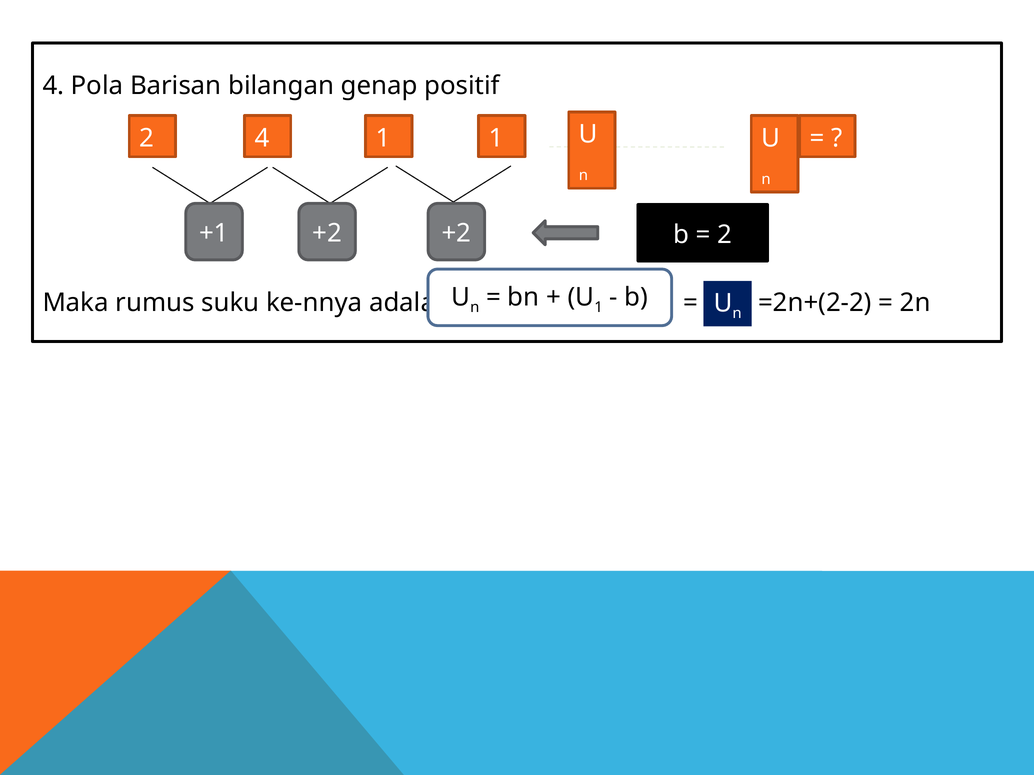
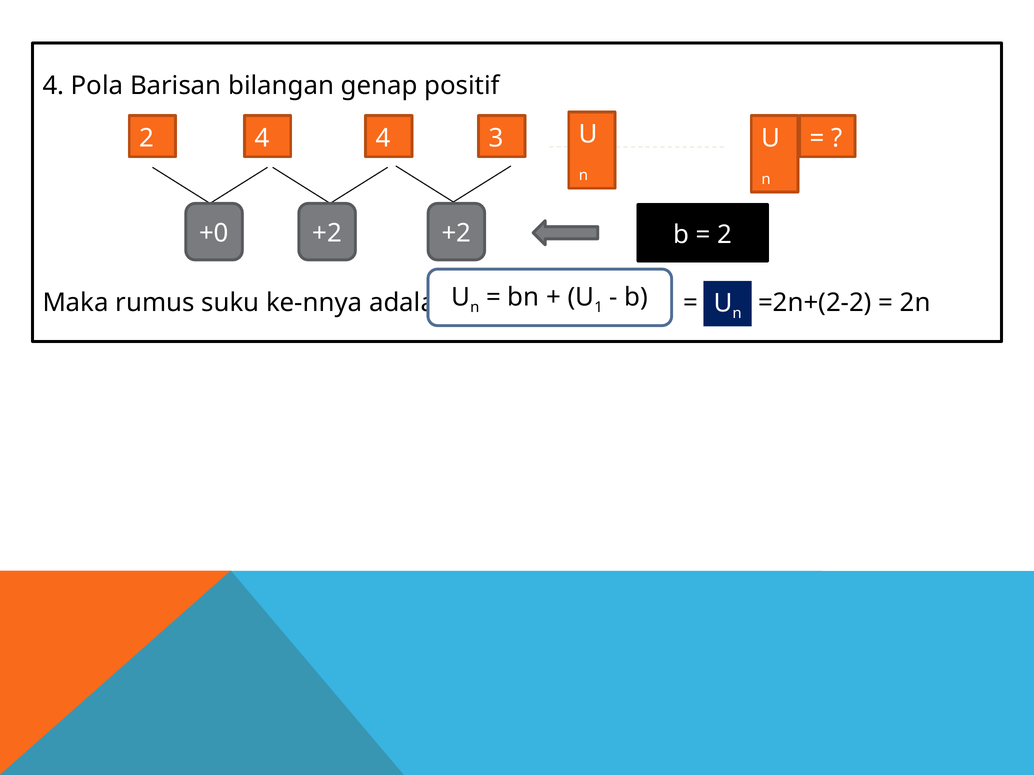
4 1: 1 -> 4 (383, 138)
2 1: 1 -> 3 (496, 138)
+1: +1 -> +0 (214, 234)
